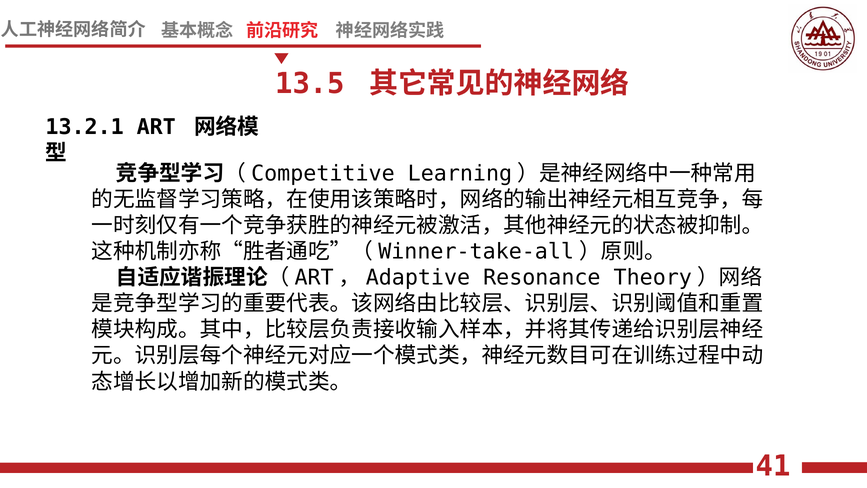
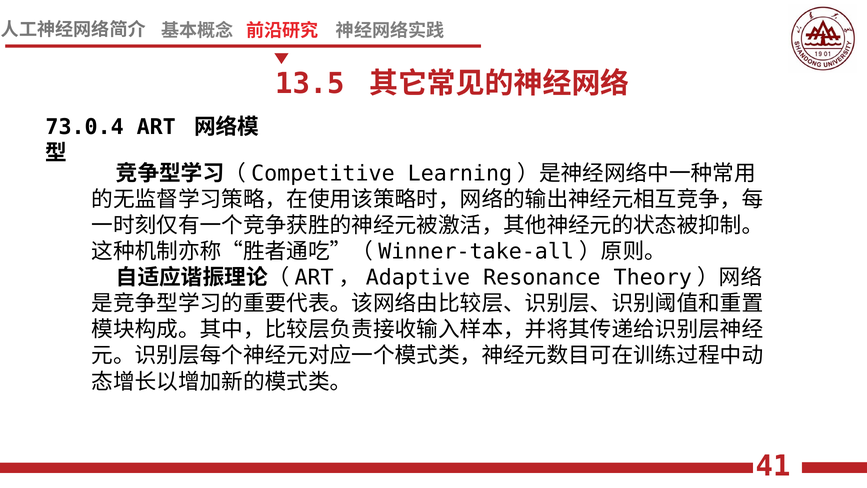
13.2.1: 13.2.1 -> 73.0.4 (85, 127)
